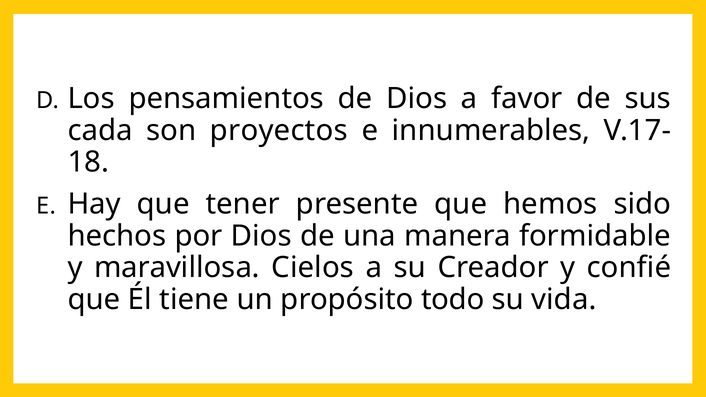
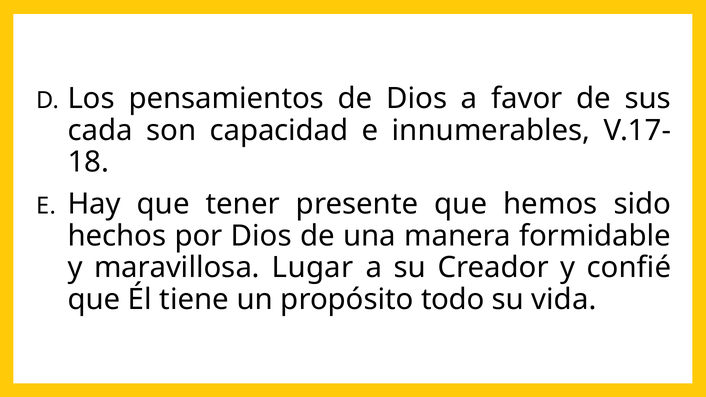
proyectos: proyectos -> capacidad (279, 130)
Cielos: Cielos -> Lugar (313, 268)
